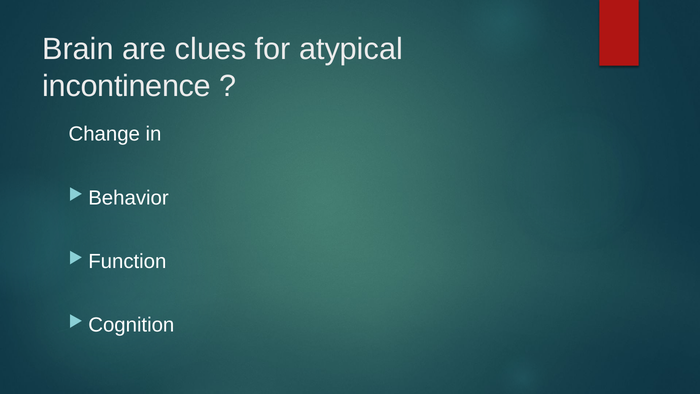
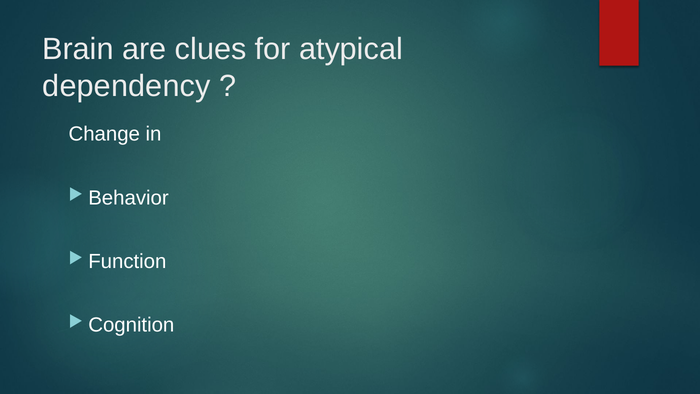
incontinence: incontinence -> dependency (126, 86)
